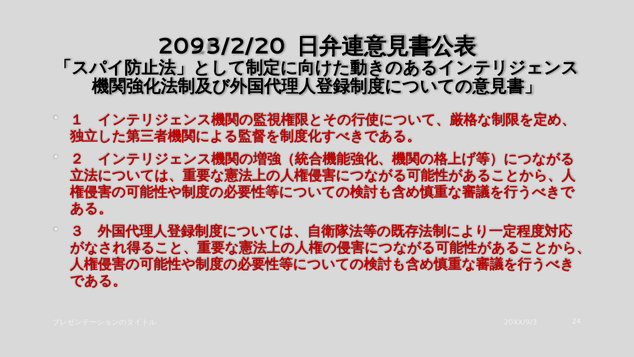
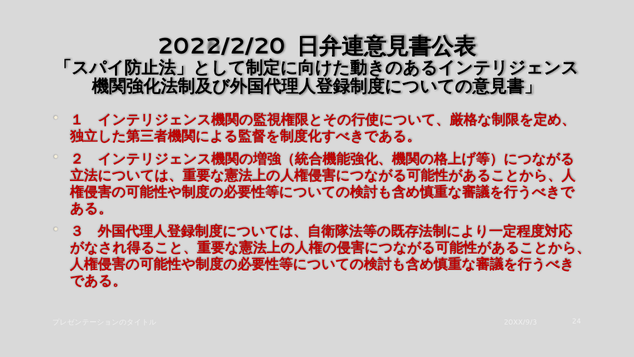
2093/2/20: 2093/2/20 -> 2022/2/20 (221, 46)
